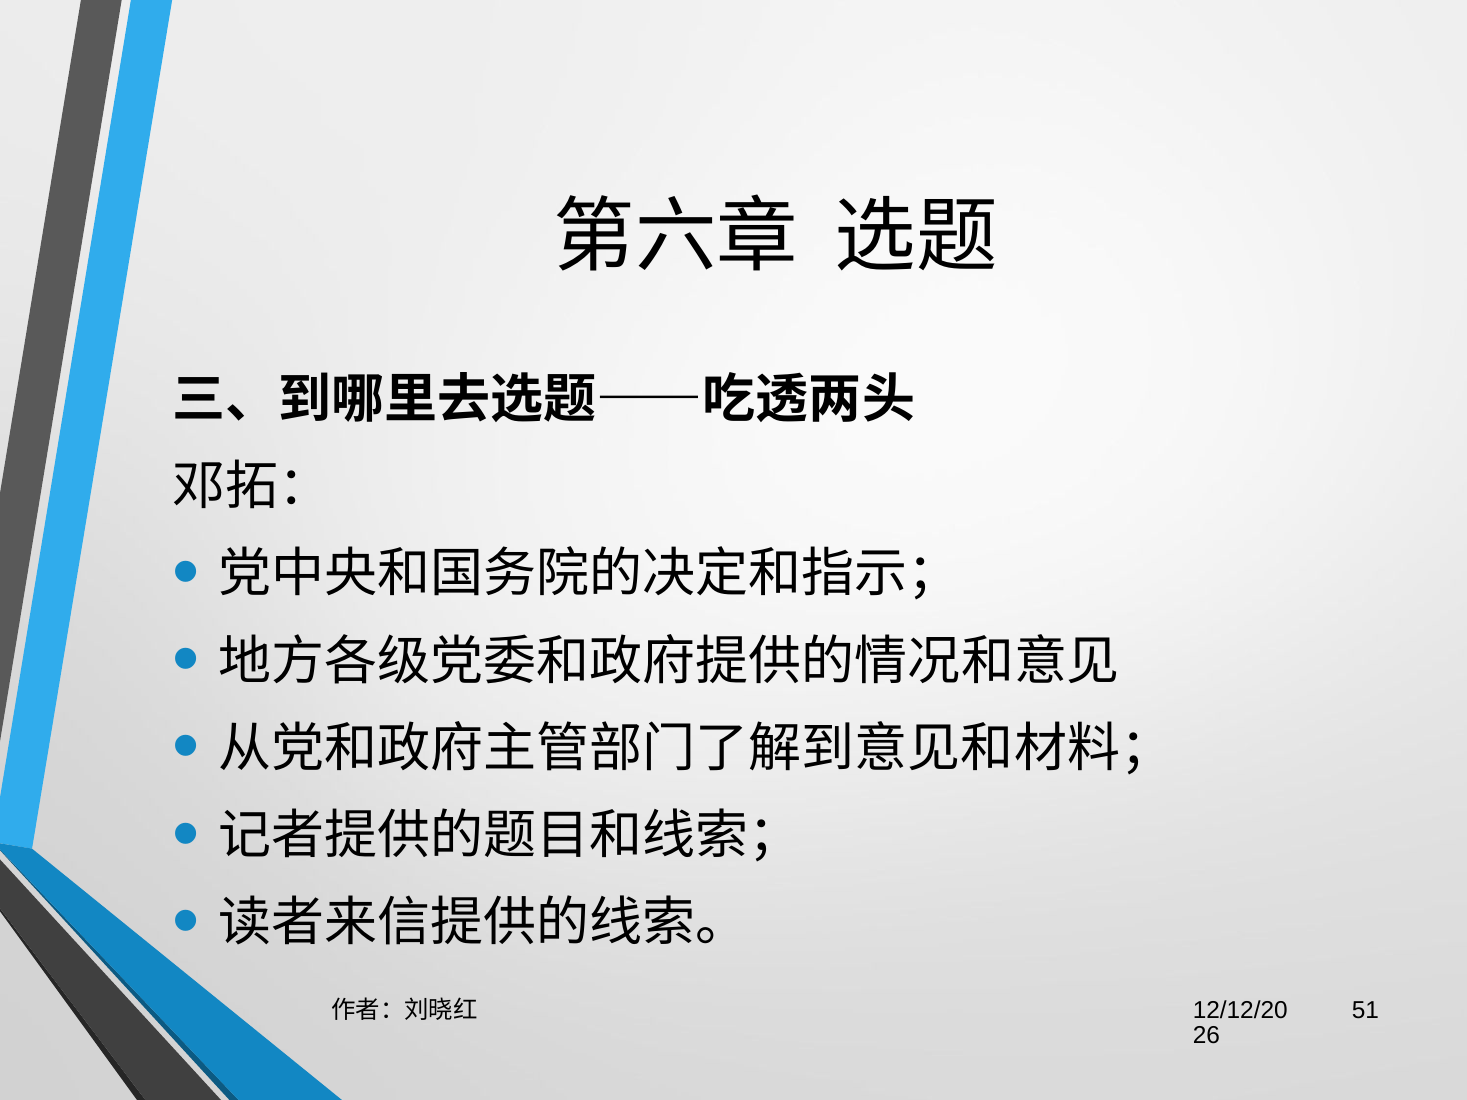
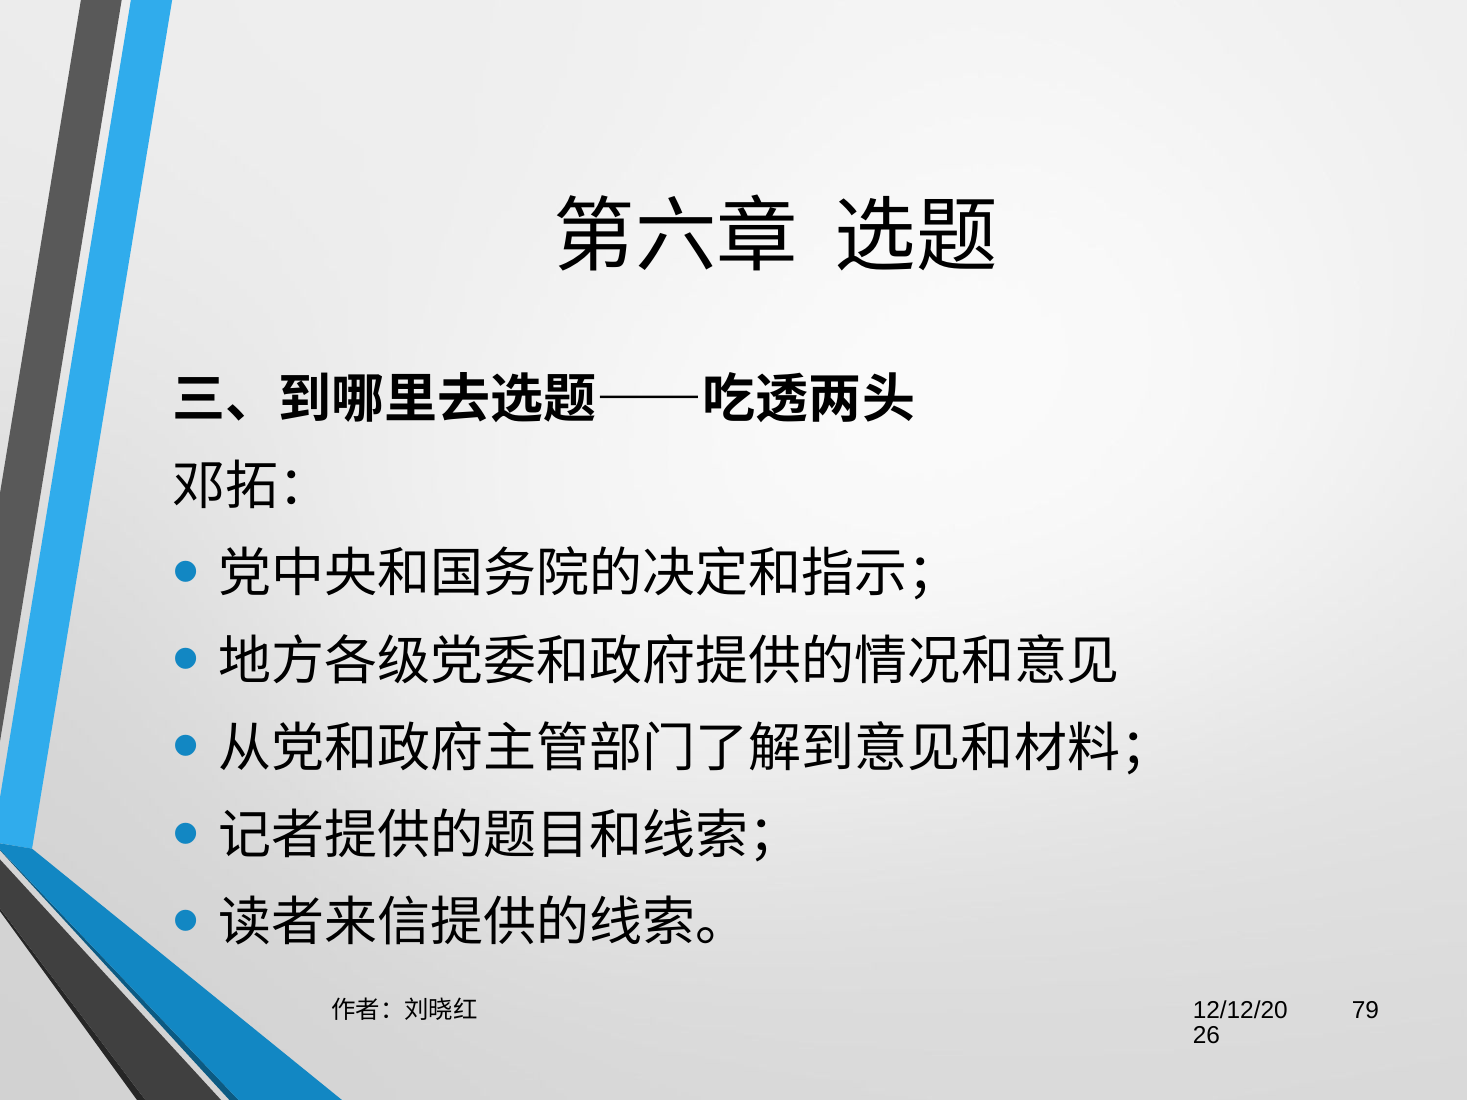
51: 51 -> 79 (1365, 1011)
